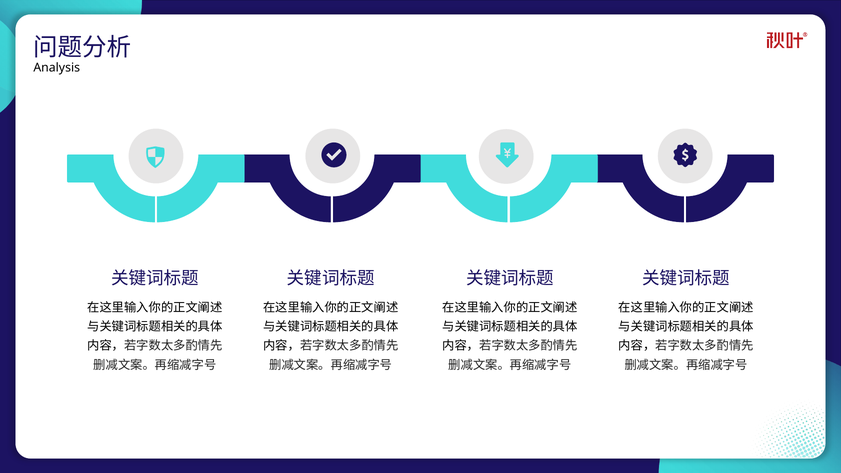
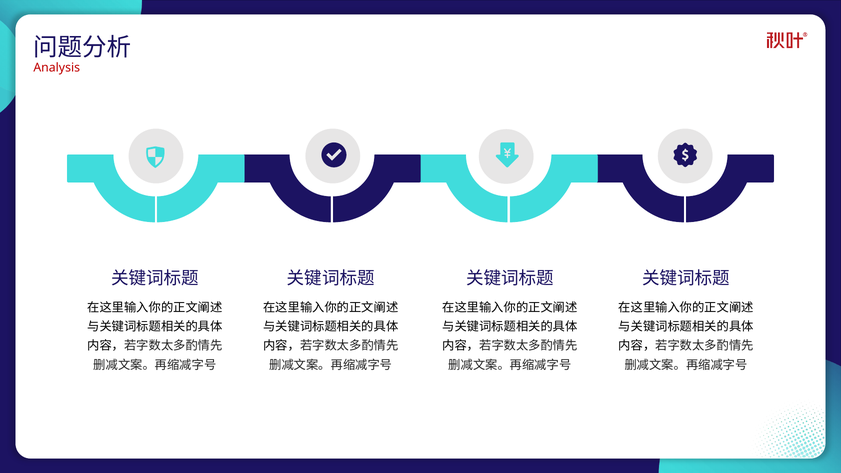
Analysis colour: black -> red (57, 68)
